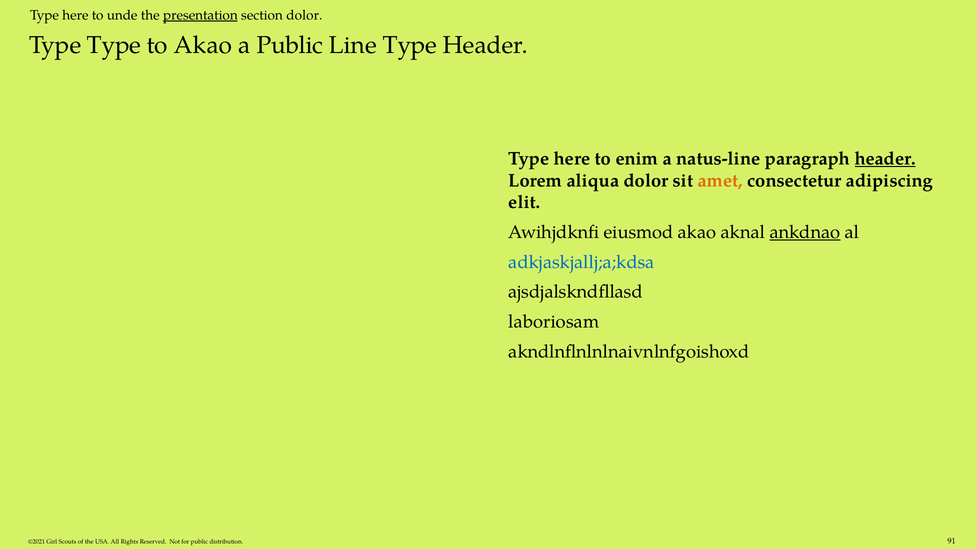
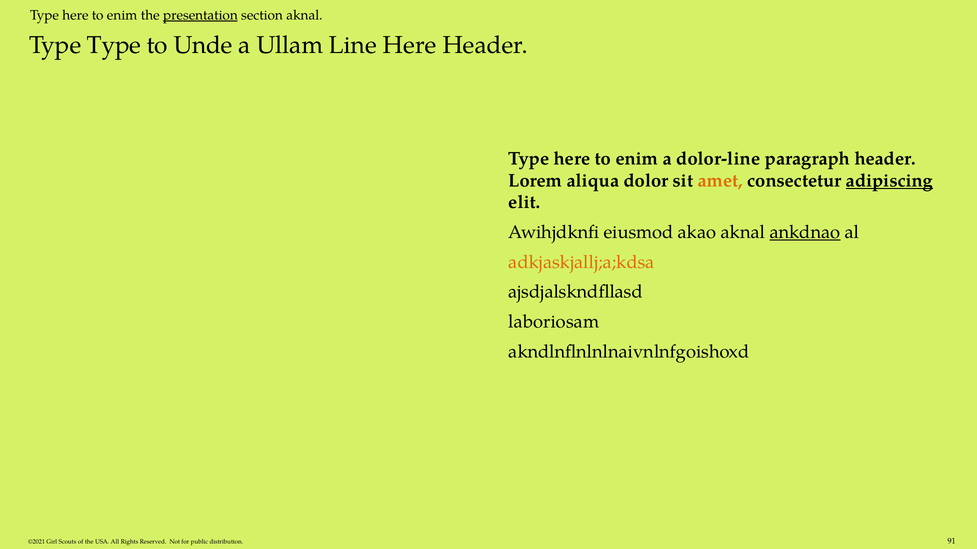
unde: unde -> enim (122, 15)
section dolor: dolor -> aknal (304, 15)
to Akao: Akao -> Unde (203, 45)
a Public: Public -> Ullam (290, 45)
Line Type: Type -> Here (410, 45)
natus-line: natus-line -> dolor-line (718, 159)
header underline: present -> none (885, 159)
adipiscing underline: none -> present (890, 181)
adkjaskjallj;a;kdsa colour: blue -> orange (582, 262)
